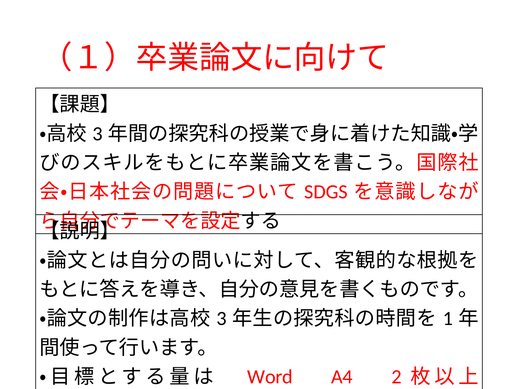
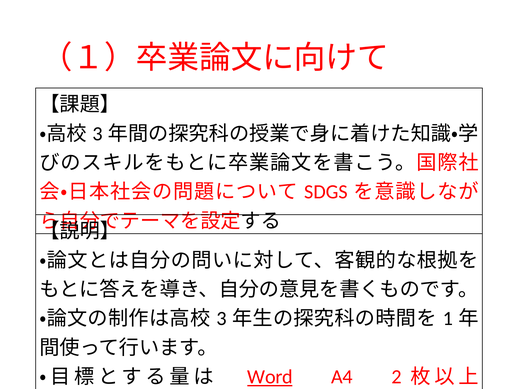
Word underline: none -> present (270, 376)
